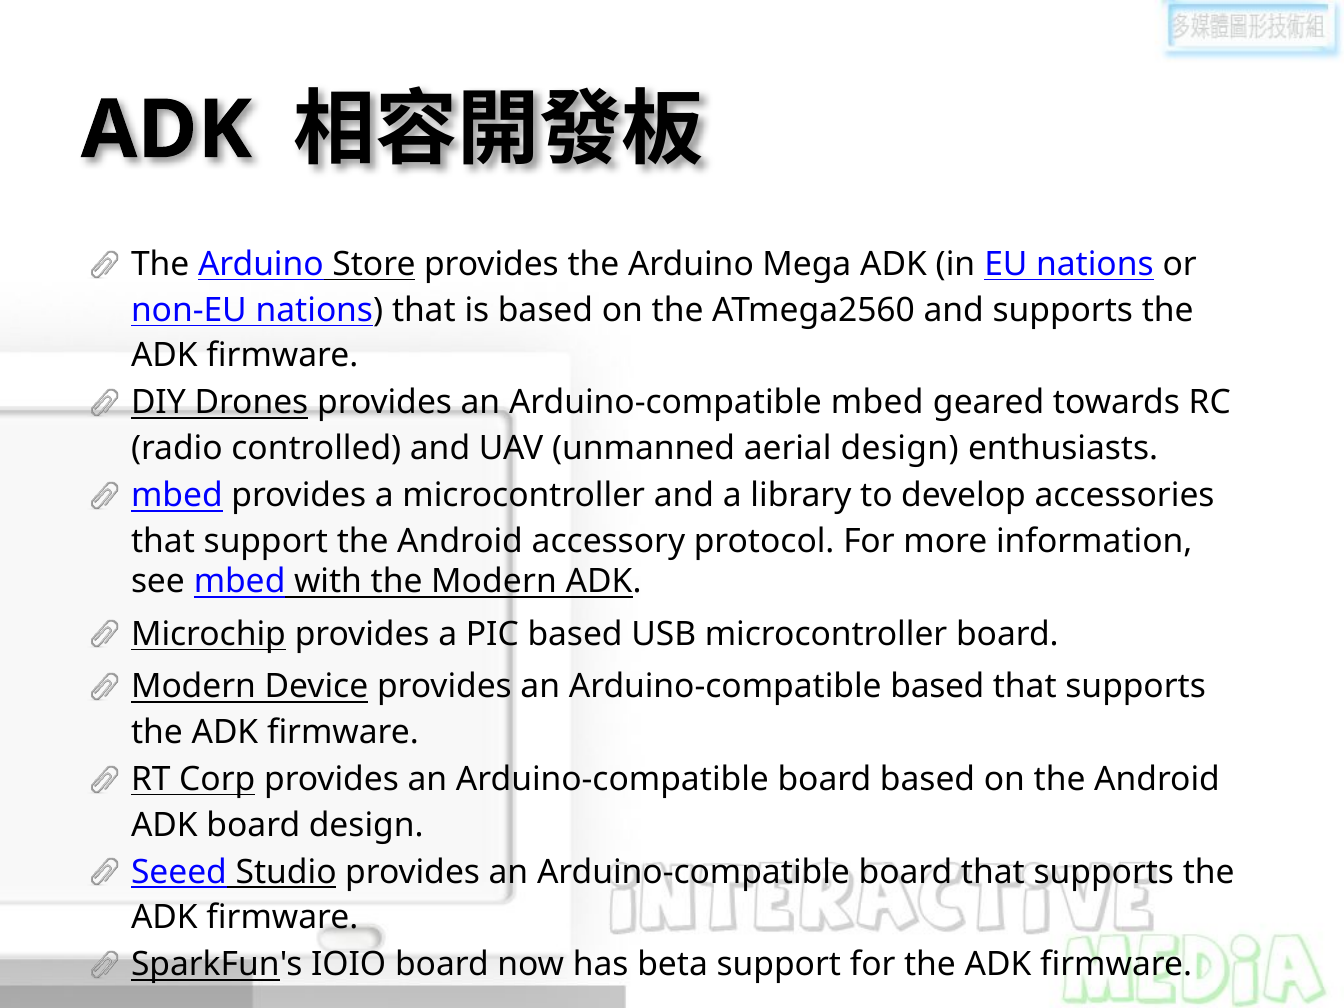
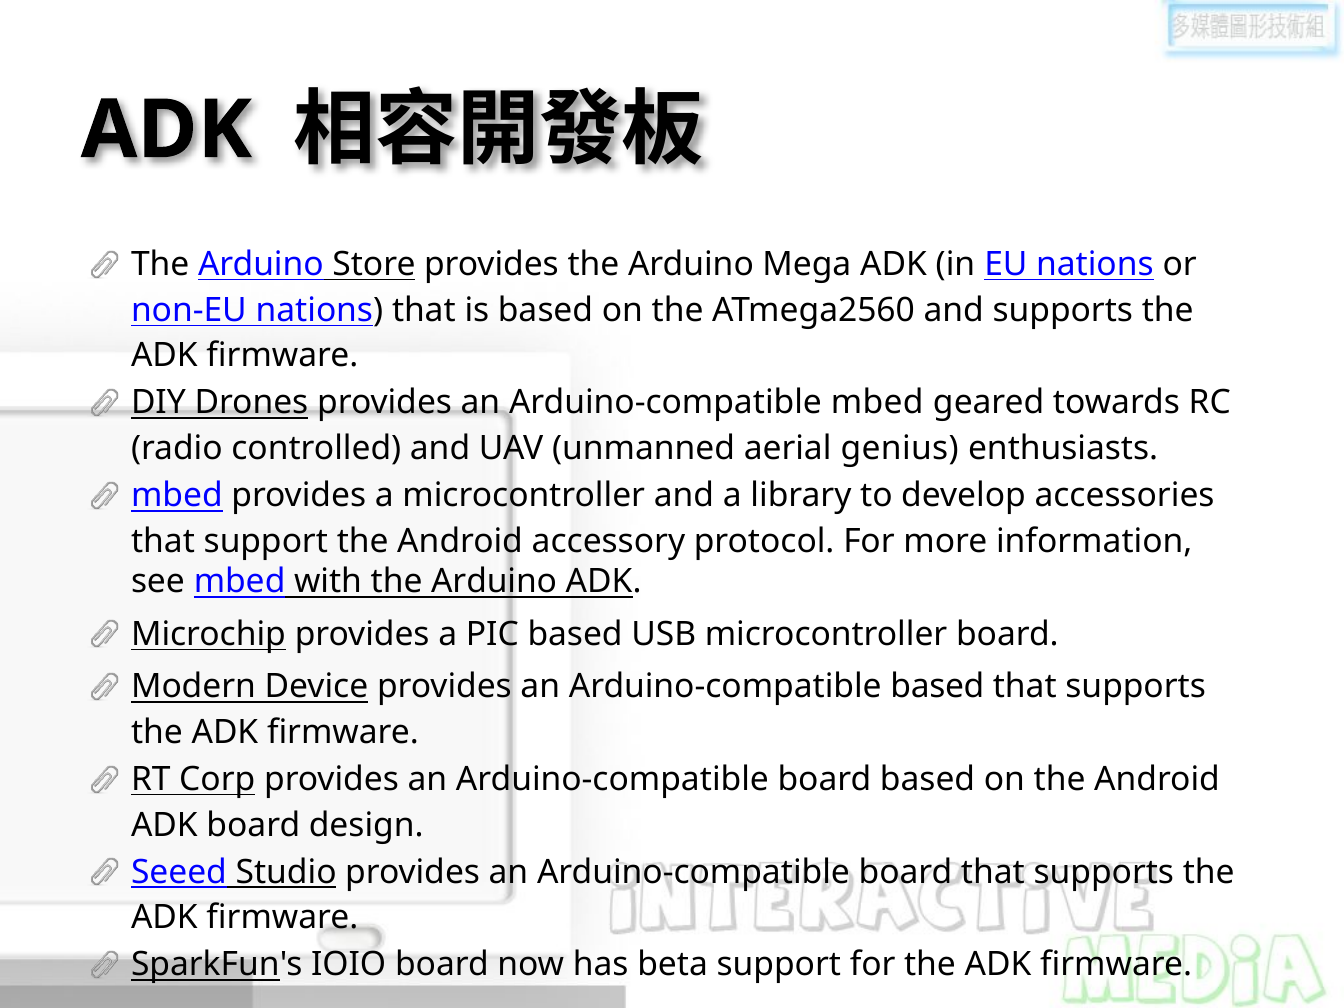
aerial design: design -> genius (900, 449)
with the Modern: Modern -> Arduino (494, 582)
